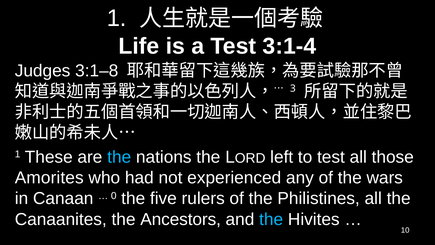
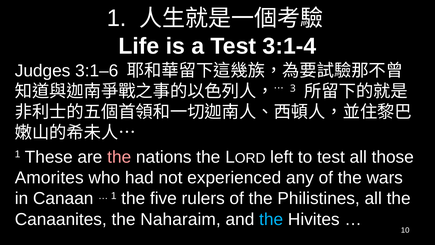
3:1–8: 3:1–8 -> 3:1–6 (97, 71)
the colour: light blue -> pink (119, 157)
0: 0 -> 1 (114, 196)
Ancestors: Ancestors -> Naharaim (181, 219)
